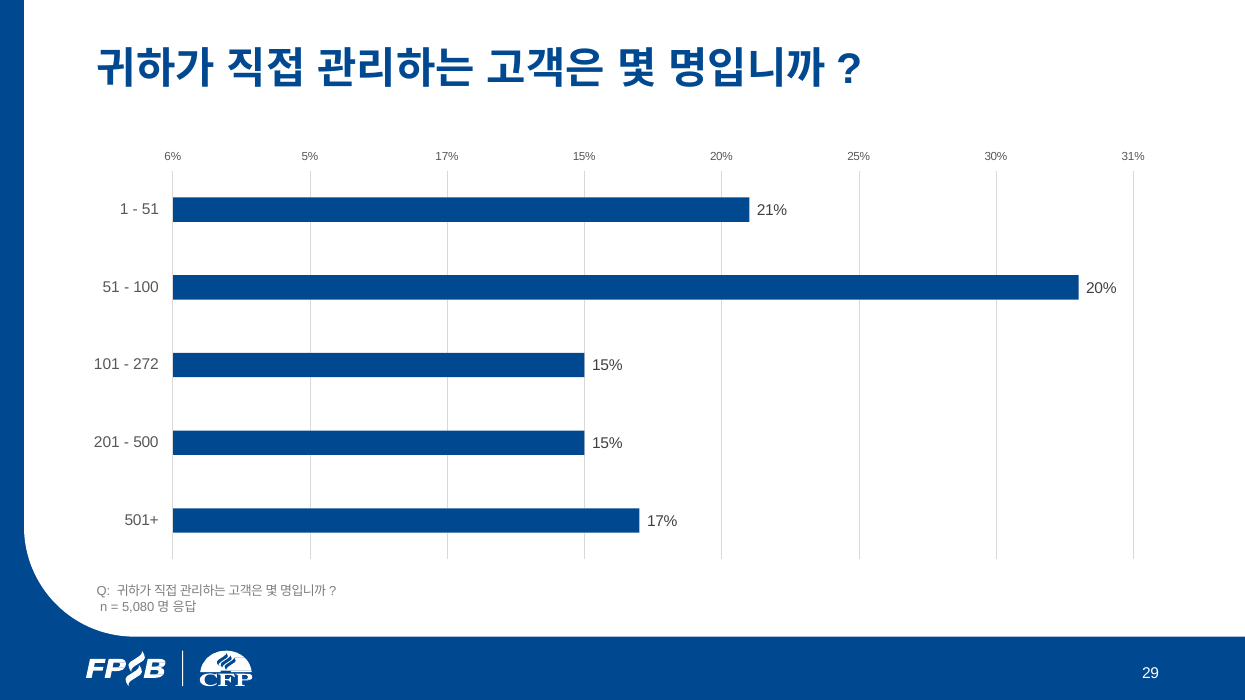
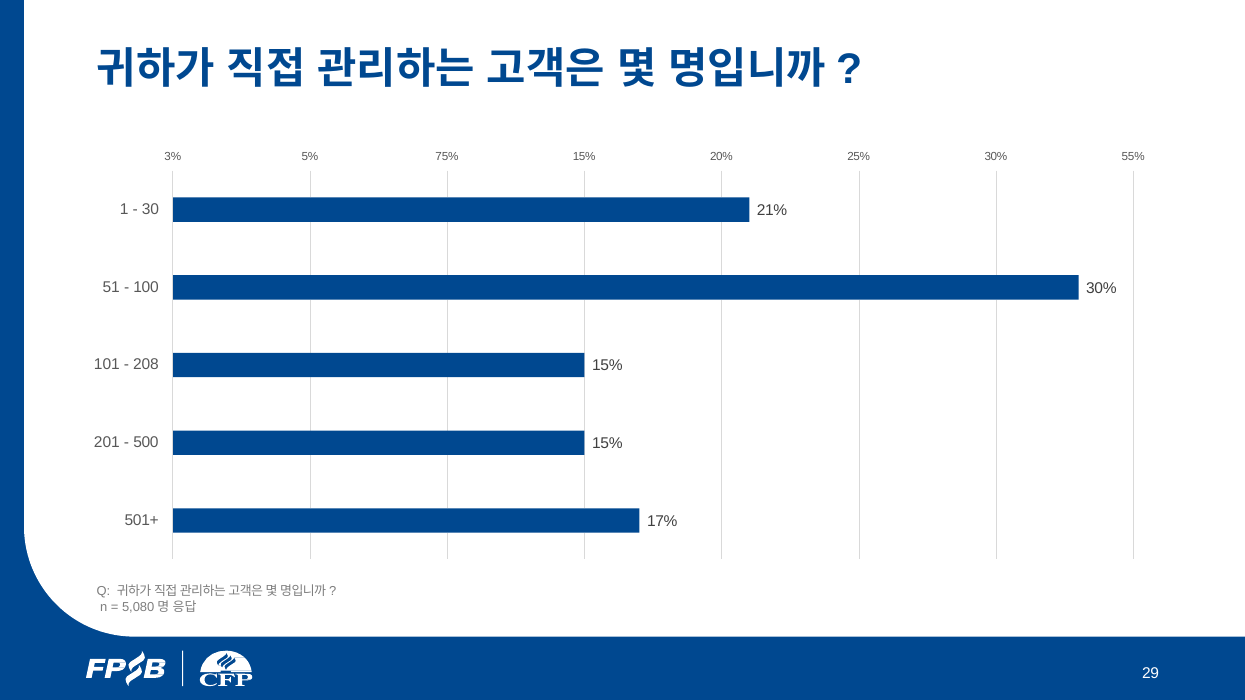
6%: 6% -> 3% (173, 157)
5% 17%: 17% -> 75% (447, 157)
31%: 31% -> 55% (1133, 157)
51: 51 -> 30 (150, 209)
20%: 20% -> 30% (1101, 288)
272: 272 -> 208 (146, 365)
